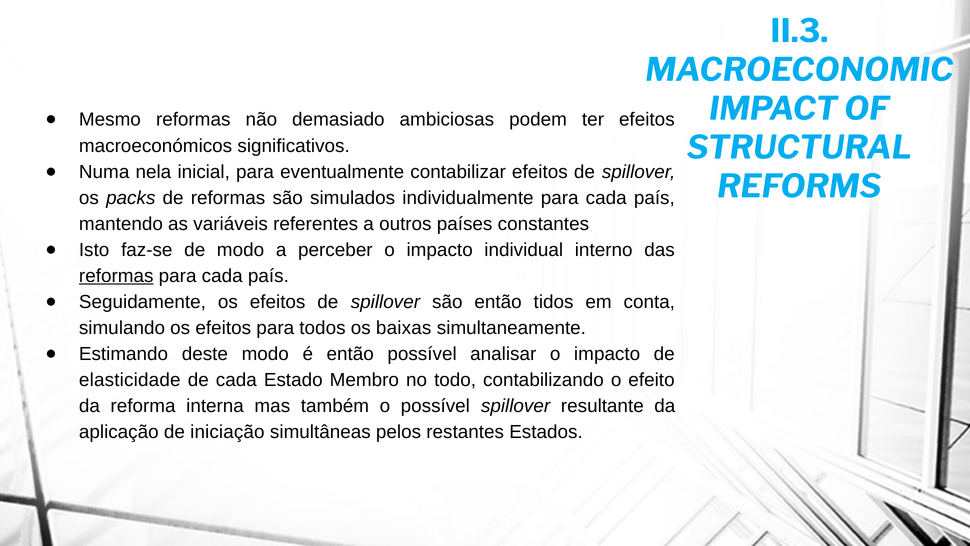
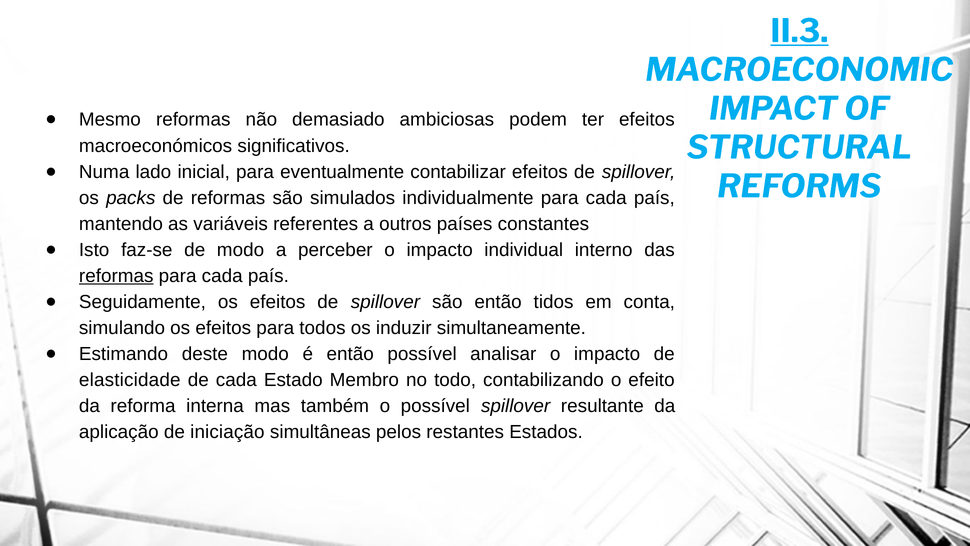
II.3 underline: none -> present (799, 31)
nela: nela -> lado (153, 172)
baixas: baixas -> induzir (404, 328)
